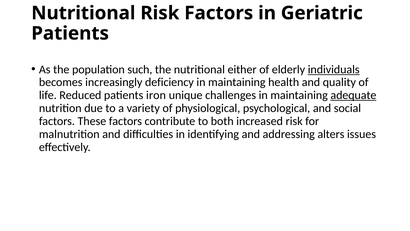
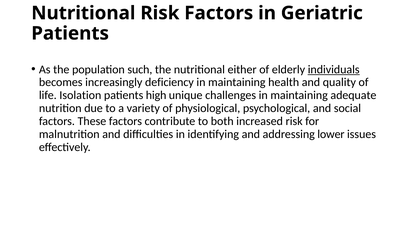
Reduced: Reduced -> Isolation (80, 95)
iron: iron -> high (156, 95)
adequate underline: present -> none (353, 95)
alters: alters -> lower (331, 134)
